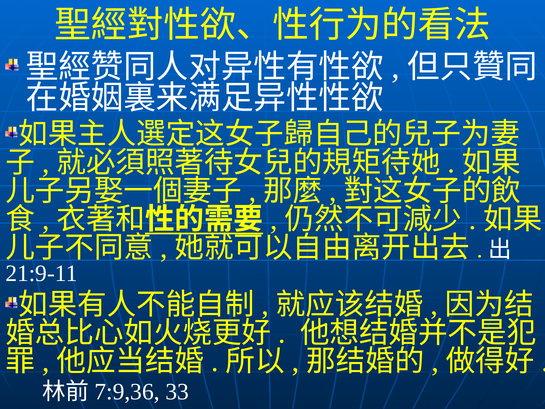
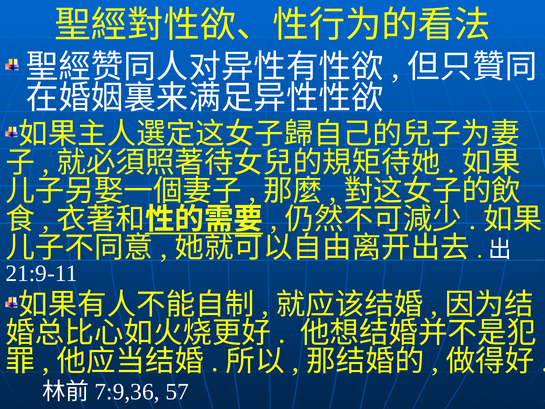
33: 33 -> 57 (177, 391)
